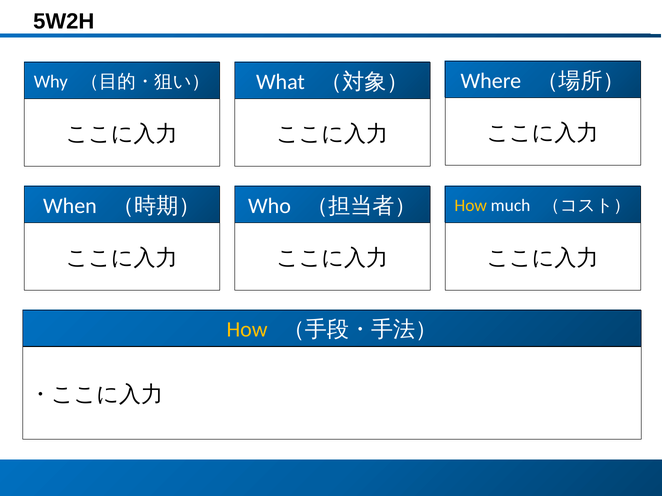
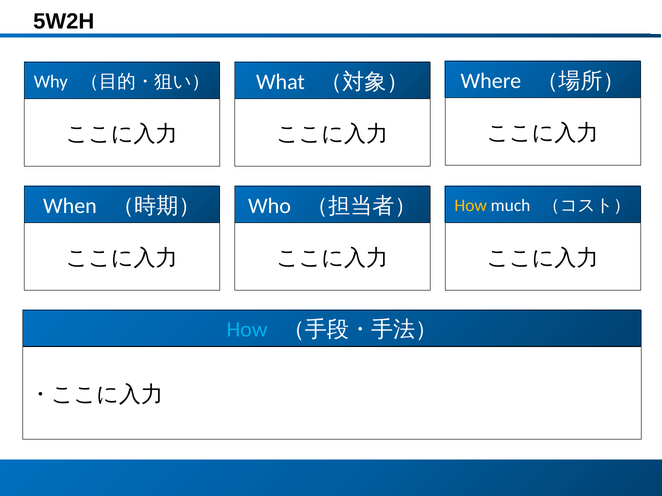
How colour: yellow -> light blue (247, 330)
